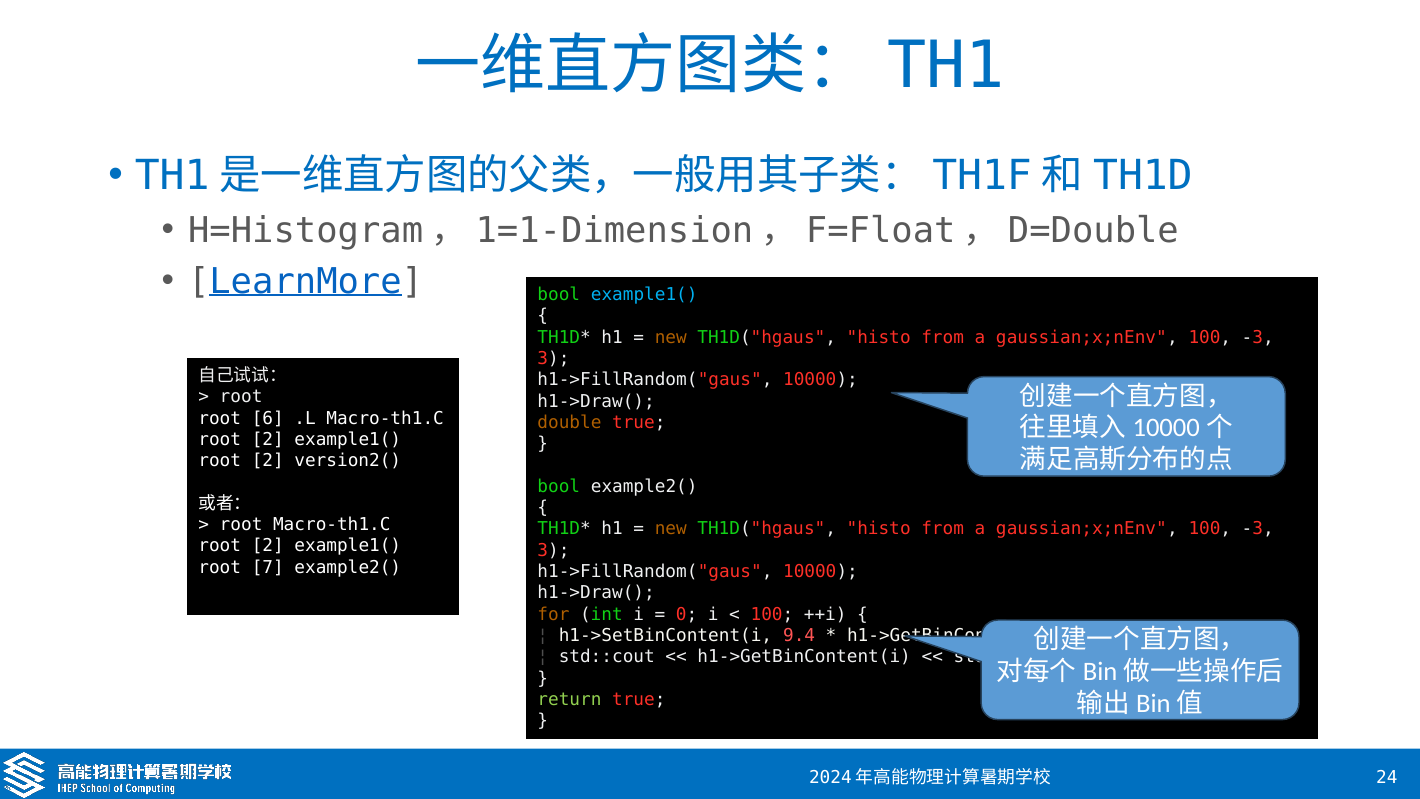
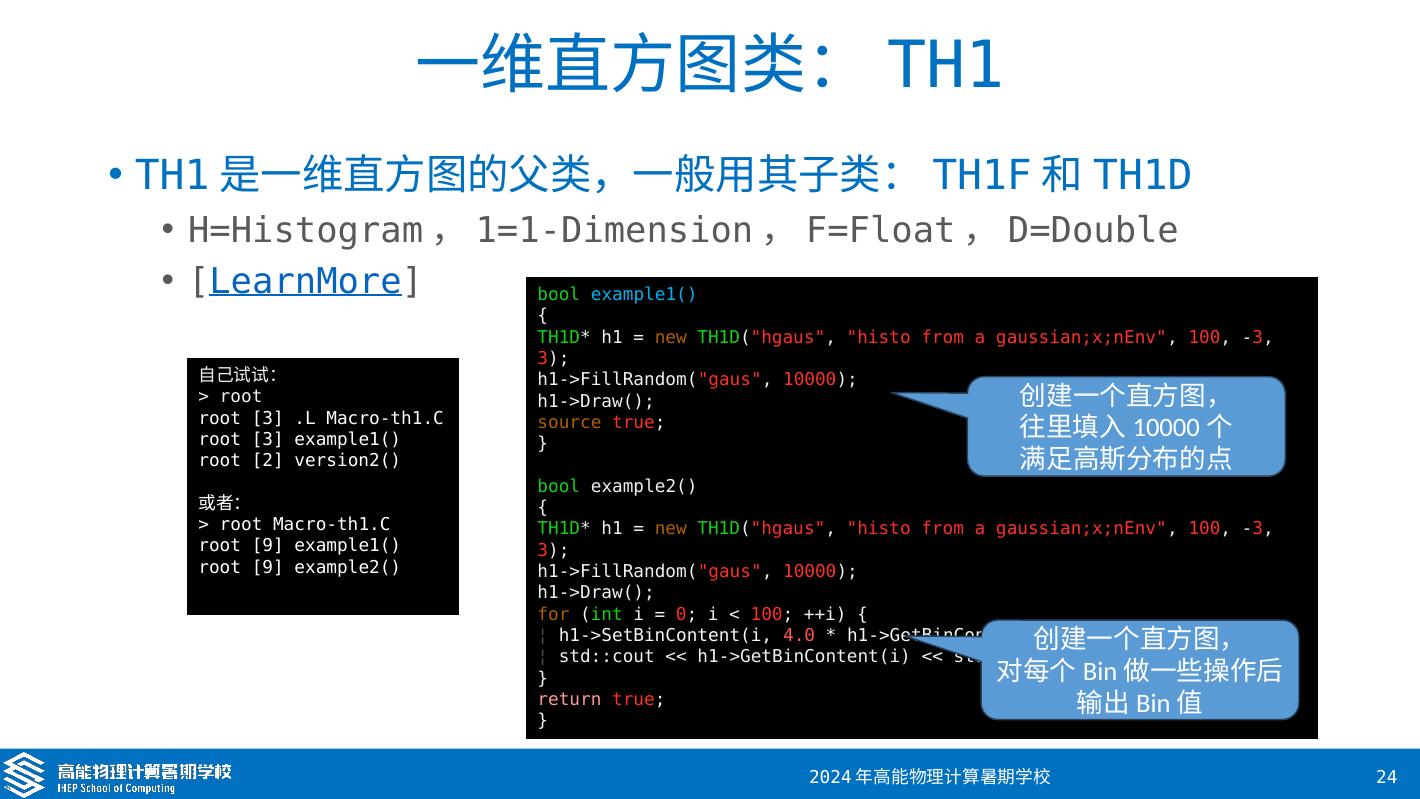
6: 6 -> 3 (268, 418)
double: double -> source (570, 422)
2: 2 -> 3 (268, 439)
2: 2 -> 9 (268, 546)
7: 7 -> 9 (268, 567)
9.4: 9.4 -> 4.0 (799, 635)
return colour: light green -> pink (570, 699)
